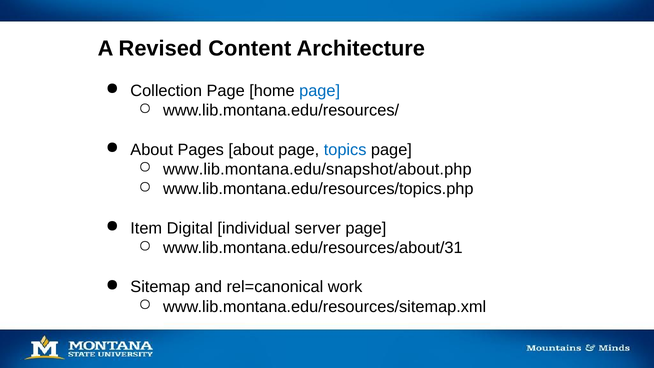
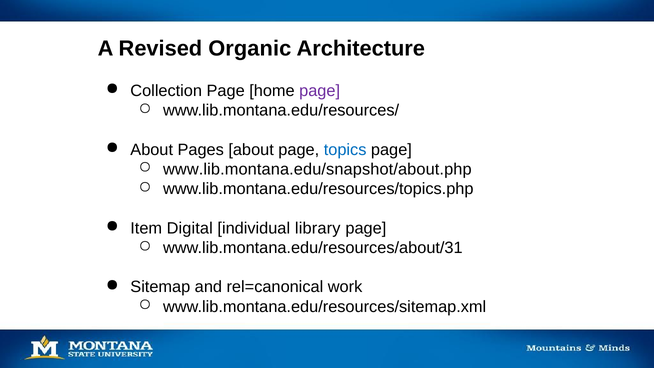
Content: Content -> Organic (250, 49)
page colour: blue -> purple (320, 91)
server: server -> library (318, 228)
